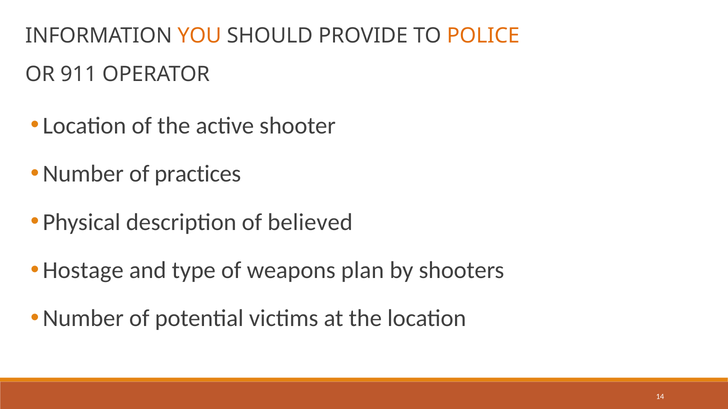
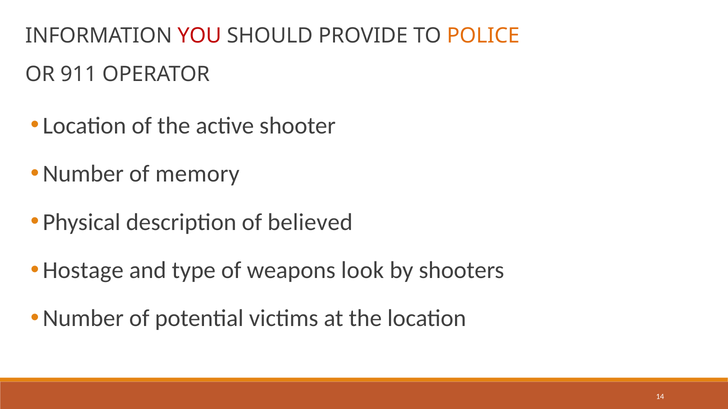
YOU colour: orange -> red (200, 36)
practices: practices -> memory (197, 174)
plan: plan -> look (362, 271)
